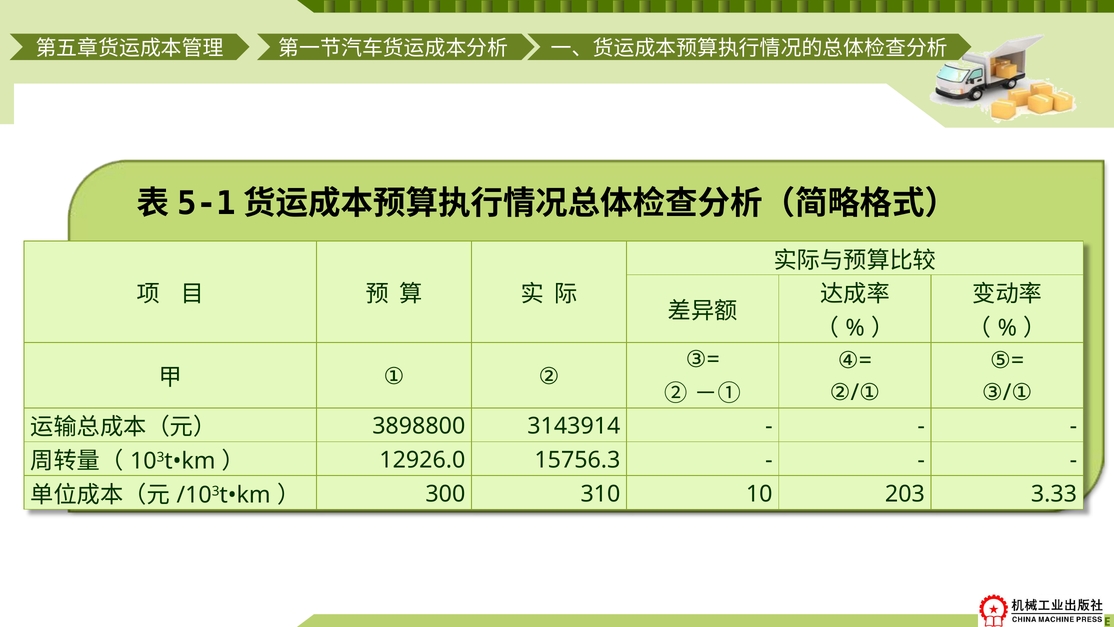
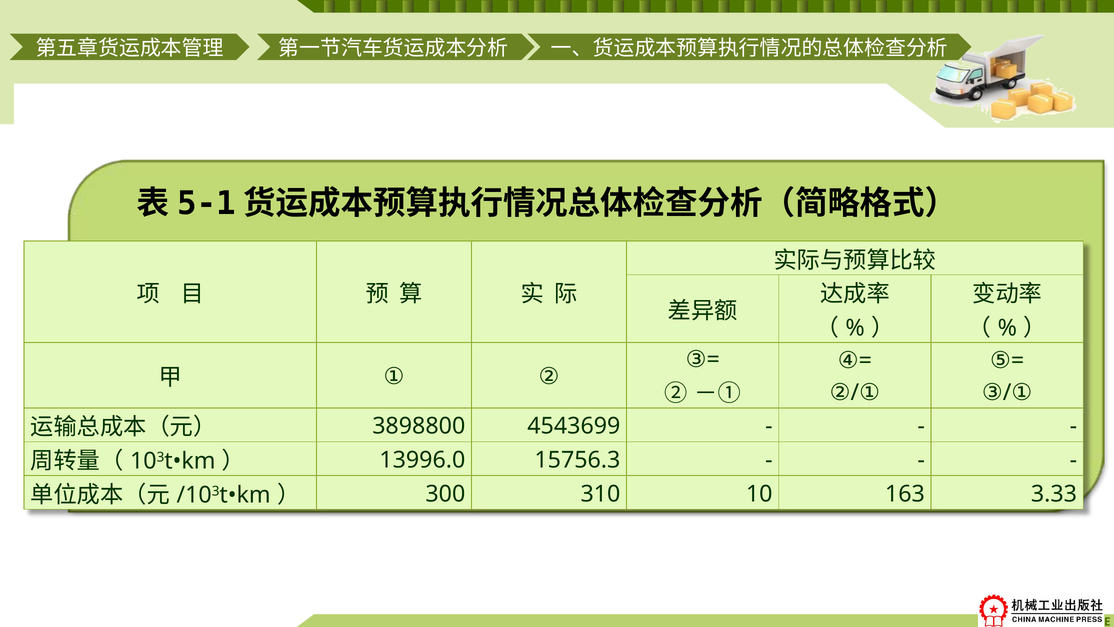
3143914: 3143914 -> 4543699 (574, 426)
12926.0: 12926.0 -> 13996.0 (422, 460)
203: 203 -> 163 (905, 494)
